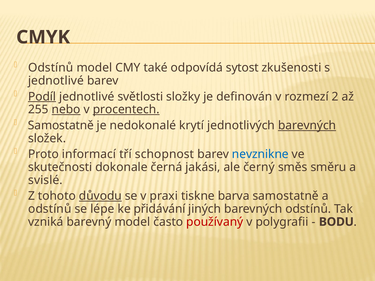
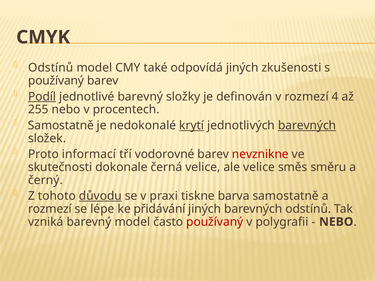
odpovídá sytost: sytost -> jiných (242, 68)
jednotlivé: jednotlivé -> používaný (56, 81)
jednotlivé světlosti: světlosti -> barevný (140, 97)
2: 2 -> 4 (335, 97)
nebo underline: present -> none (66, 110)
procentech underline: present -> none (126, 110)
krytí underline: none -> present (192, 126)
schopnost: schopnost -> vodorovné (165, 154)
nevznikne colour: blue -> red (260, 154)
černá jakási: jakási -> velice (203, 167)
ale černý: černý -> velice (259, 167)
svislé: svislé -> černý (45, 180)
odstínů: odstínů -> rozmezí (50, 209)
BODU: BODU -> NEBO (336, 222)
